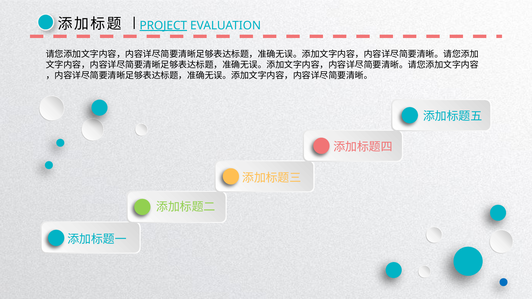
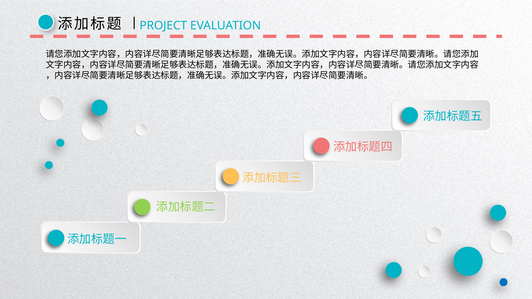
PROJECT underline: present -> none (163, 25)
